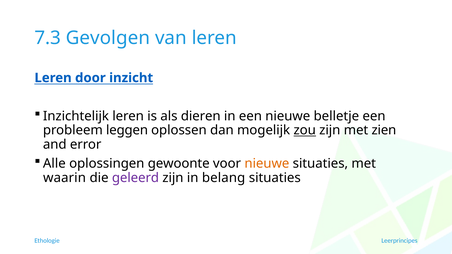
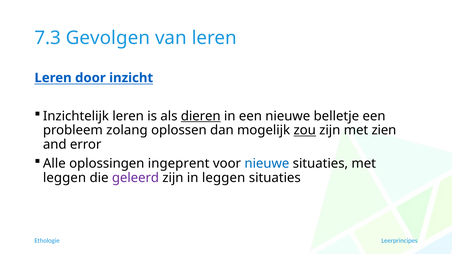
dieren underline: none -> present (201, 116)
leggen: leggen -> zolang (127, 130)
gewoonte: gewoonte -> ingeprent (179, 164)
nieuwe colour: orange -> blue (267, 164)
waarin: waarin -> leggen (65, 178)
in belang: belang -> leggen (224, 178)
